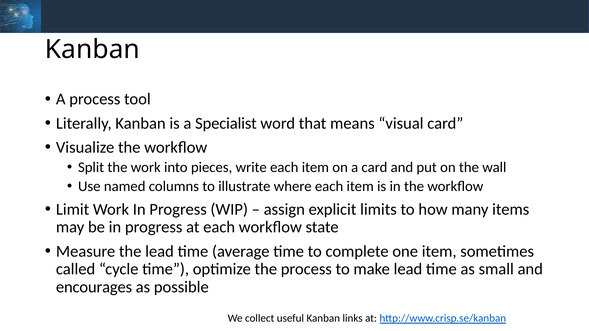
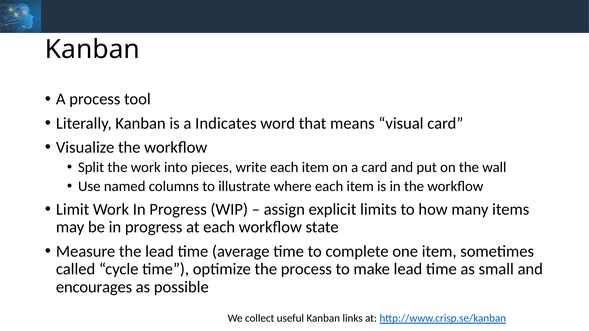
Specialist: Specialist -> Indicates (226, 123)
